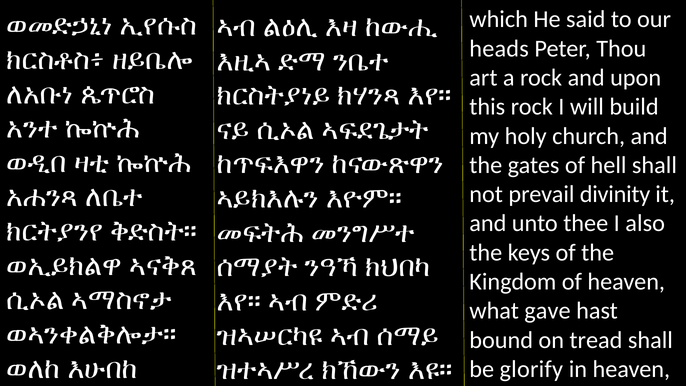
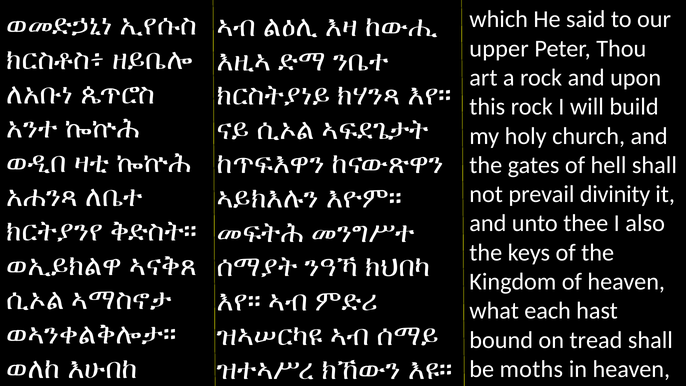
heads: heads -> upper (499, 48)
gave: gave -> each (548, 311)
glorify: glorify -> moths (531, 369)
